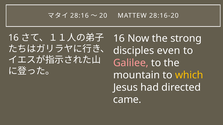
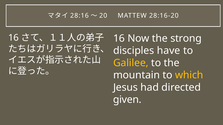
even: even -> have (169, 51)
Galilee colour: pink -> yellow (131, 63)
came: came -> given (127, 100)
